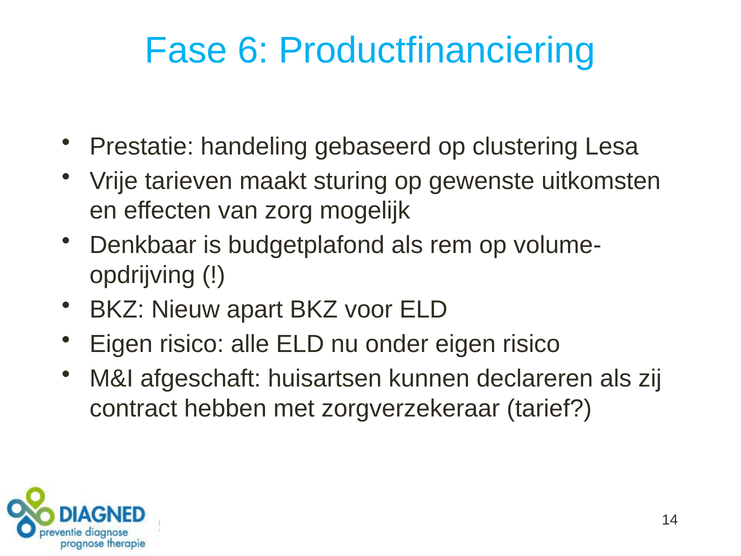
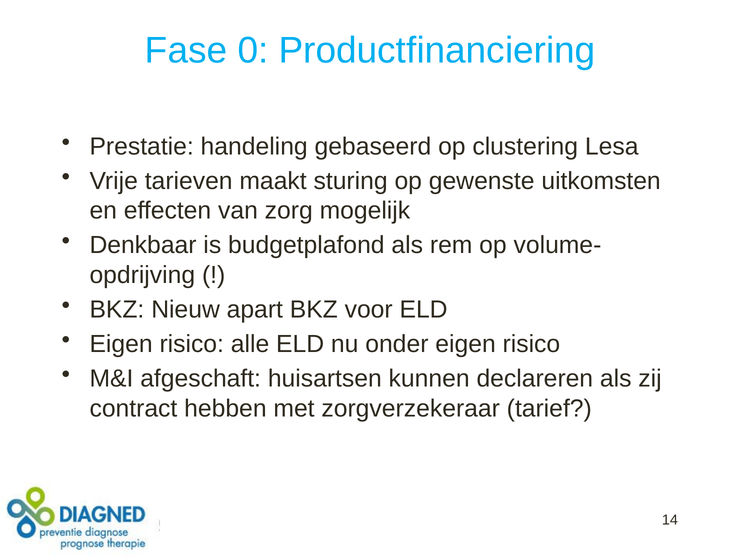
6: 6 -> 0 (253, 51)
